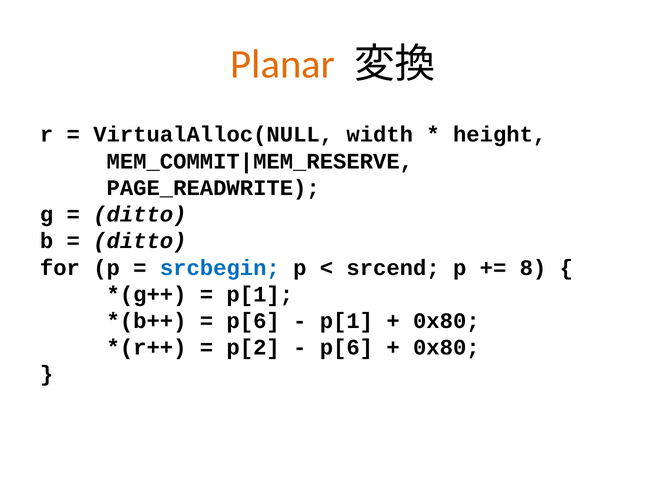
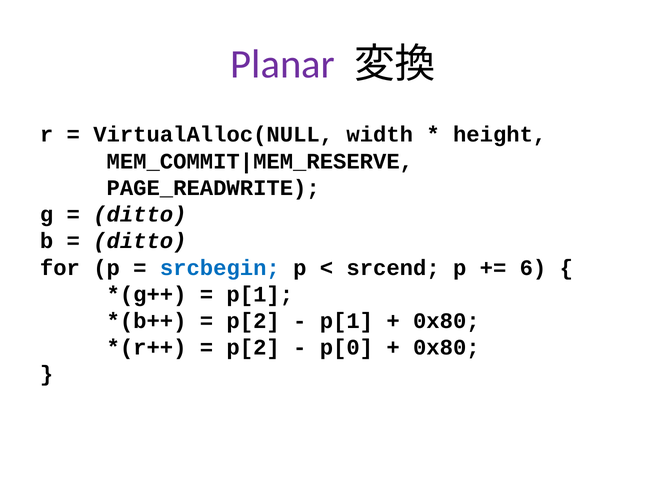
Planar colour: orange -> purple (283, 64)
8: 8 -> 6 (533, 268)
p[6: p[6 -> p[2 (253, 321)
p[6: p[6 -> p[0 (346, 348)
